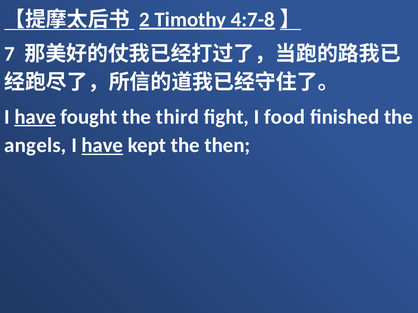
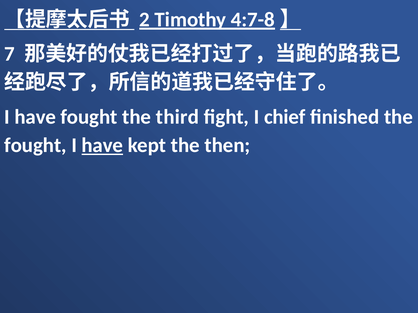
have underline: present -> none (35, 117)
food: food -> chief (285, 117)
angels: angels -> fought (35, 146)
